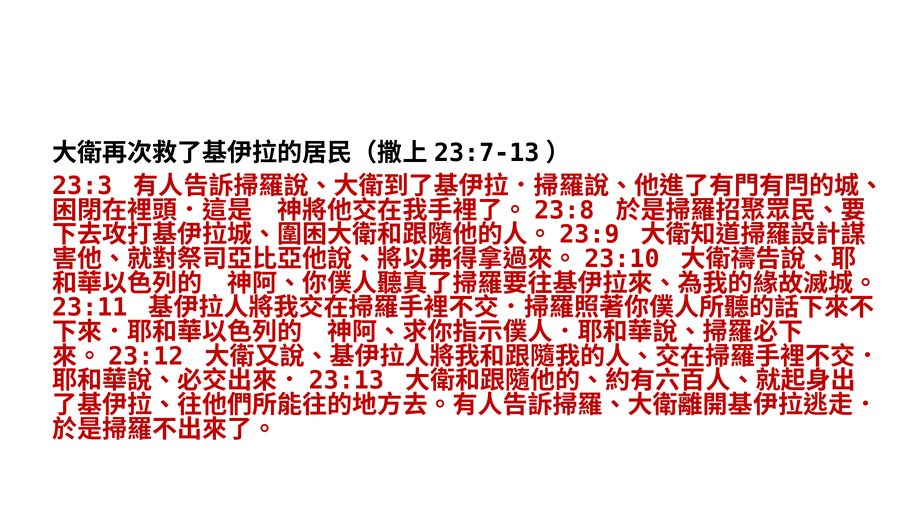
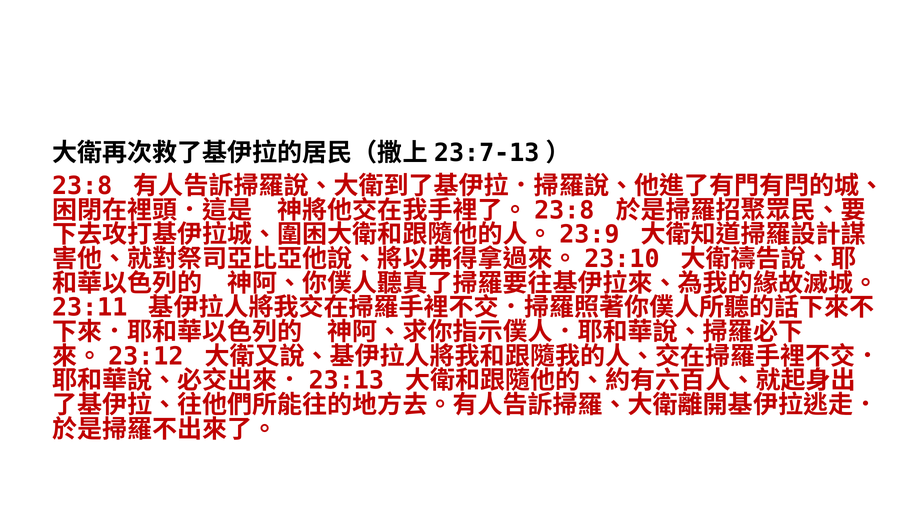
23:3: 23:3 -> 23:8 (82, 186)
